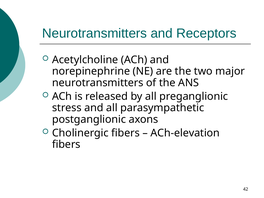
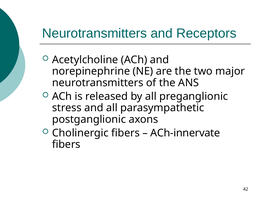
ACh-elevation: ACh-elevation -> ACh-innervate (185, 133)
